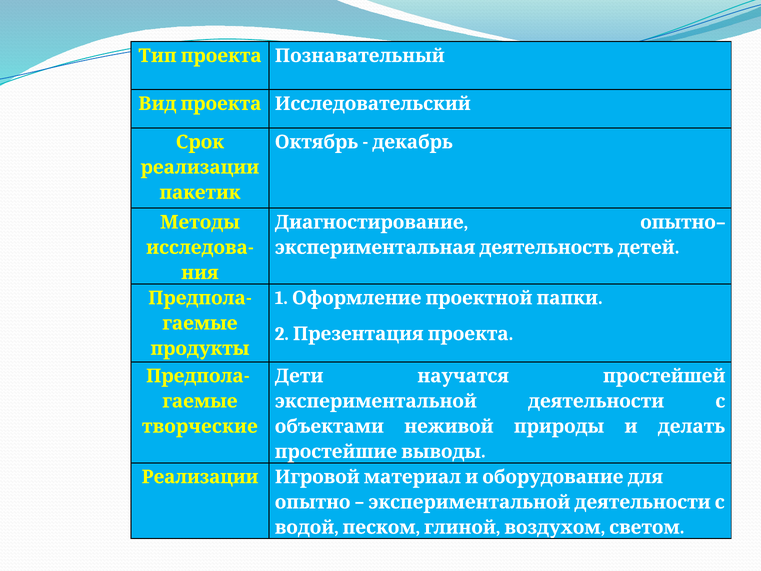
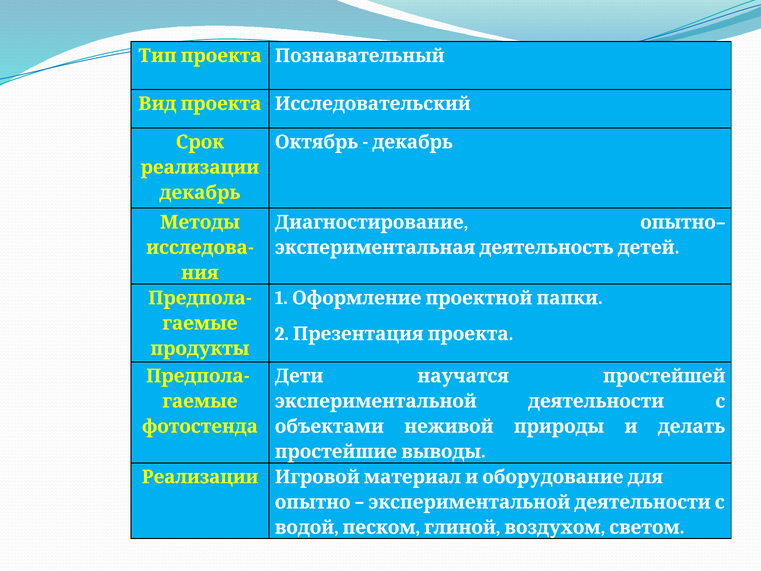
пакетик: пакетик -> декабрь (200, 192)
творческие: творческие -> фотостенда (200, 426)
